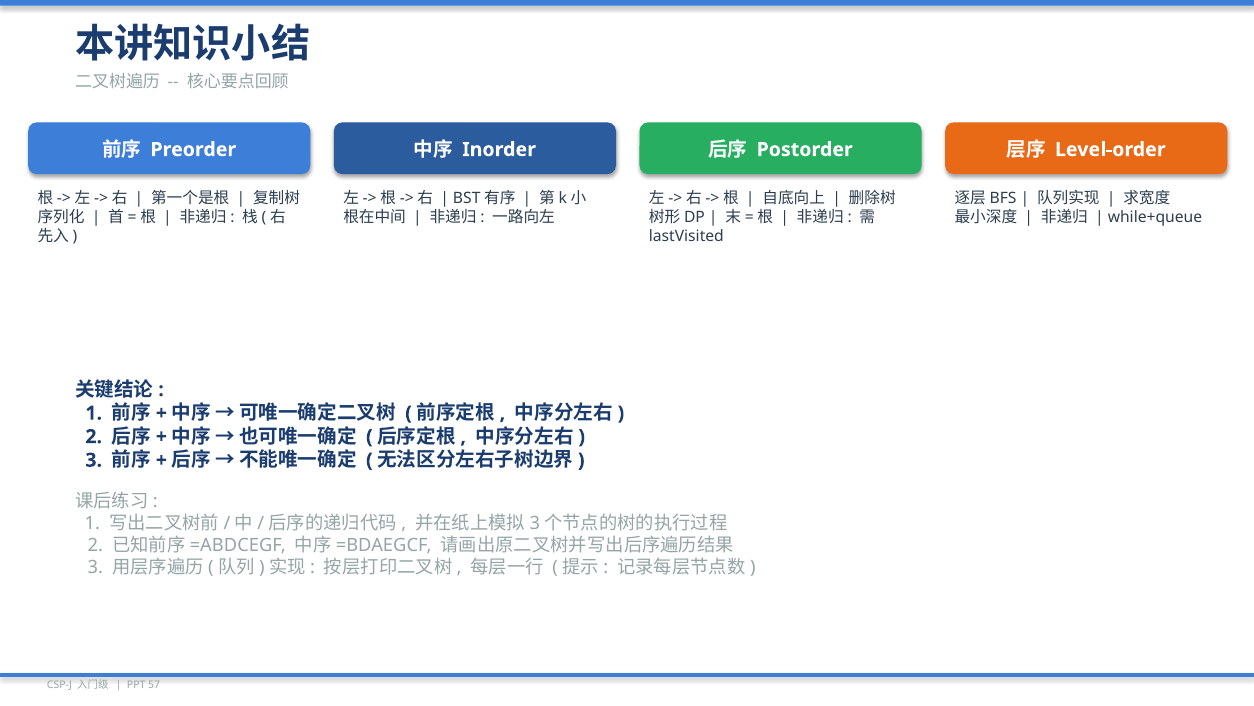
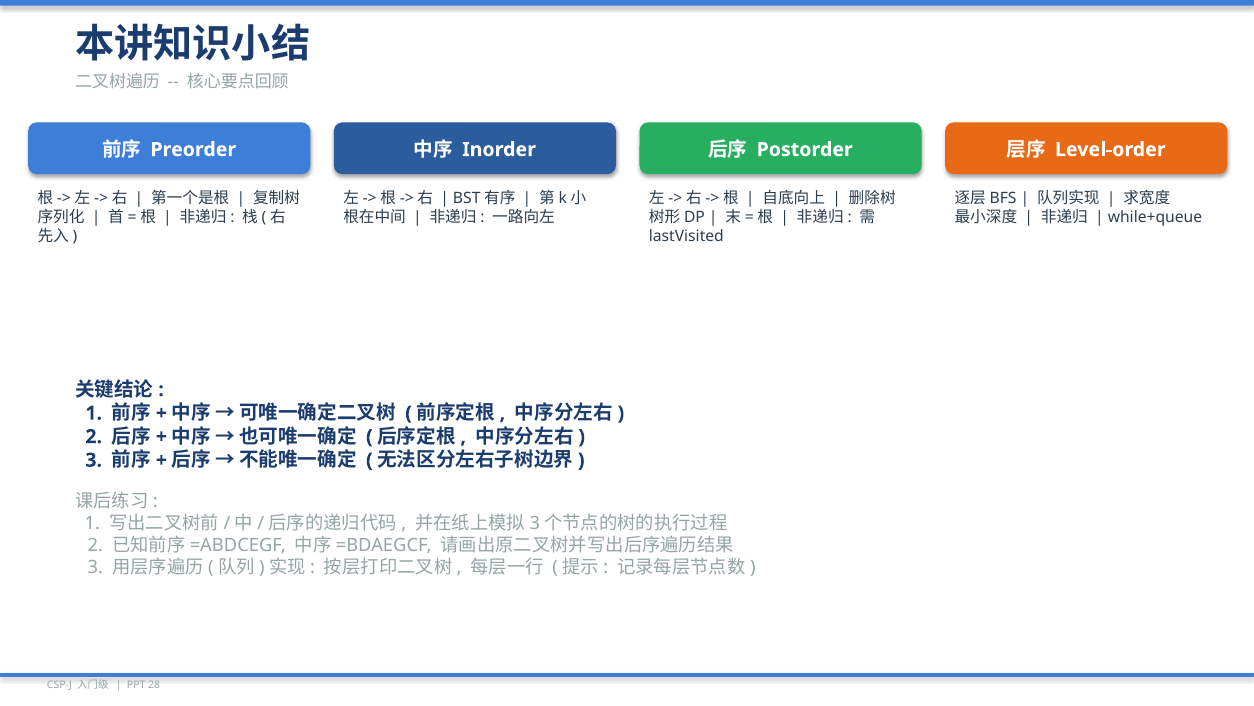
57: 57 -> 28 (154, 684)
